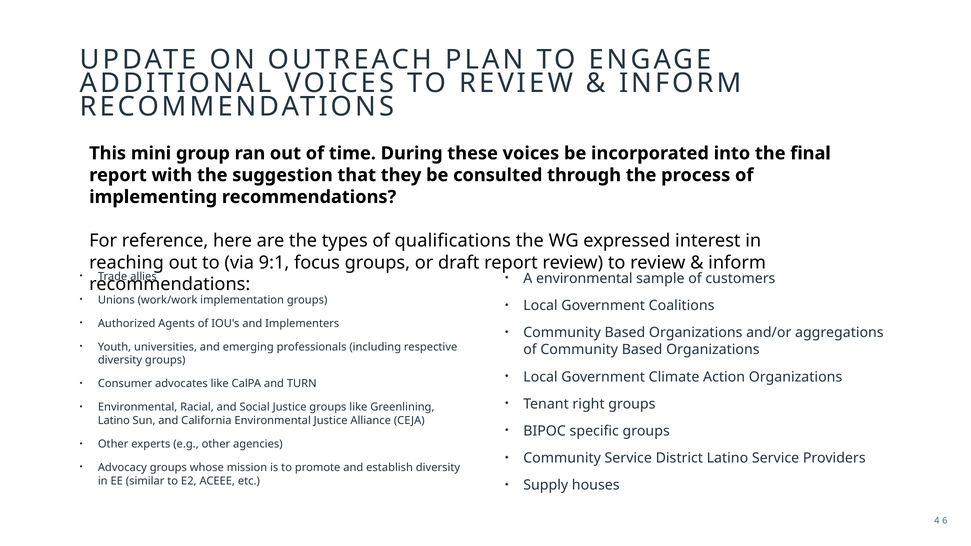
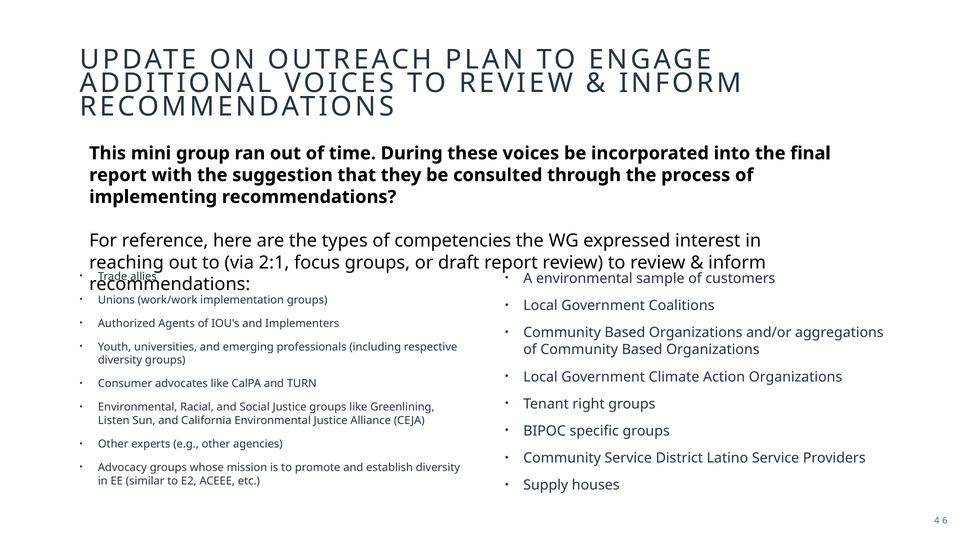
qualifications: qualifications -> competencies (453, 241)
9:1: 9:1 -> 2:1 (274, 263)
Latino: Latino -> Listen (114, 421)
